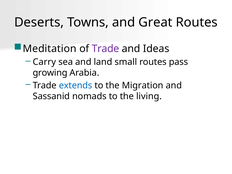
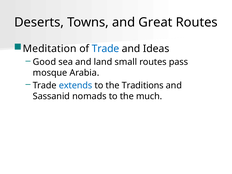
Trade colour: purple -> blue (106, 49)
Carry: Carry -> Good (44, 62)
growing: growing -> mosque (50, 73)
Migration: Migration -> Traditions (143, 85)
living: living -> much (149, 96)
